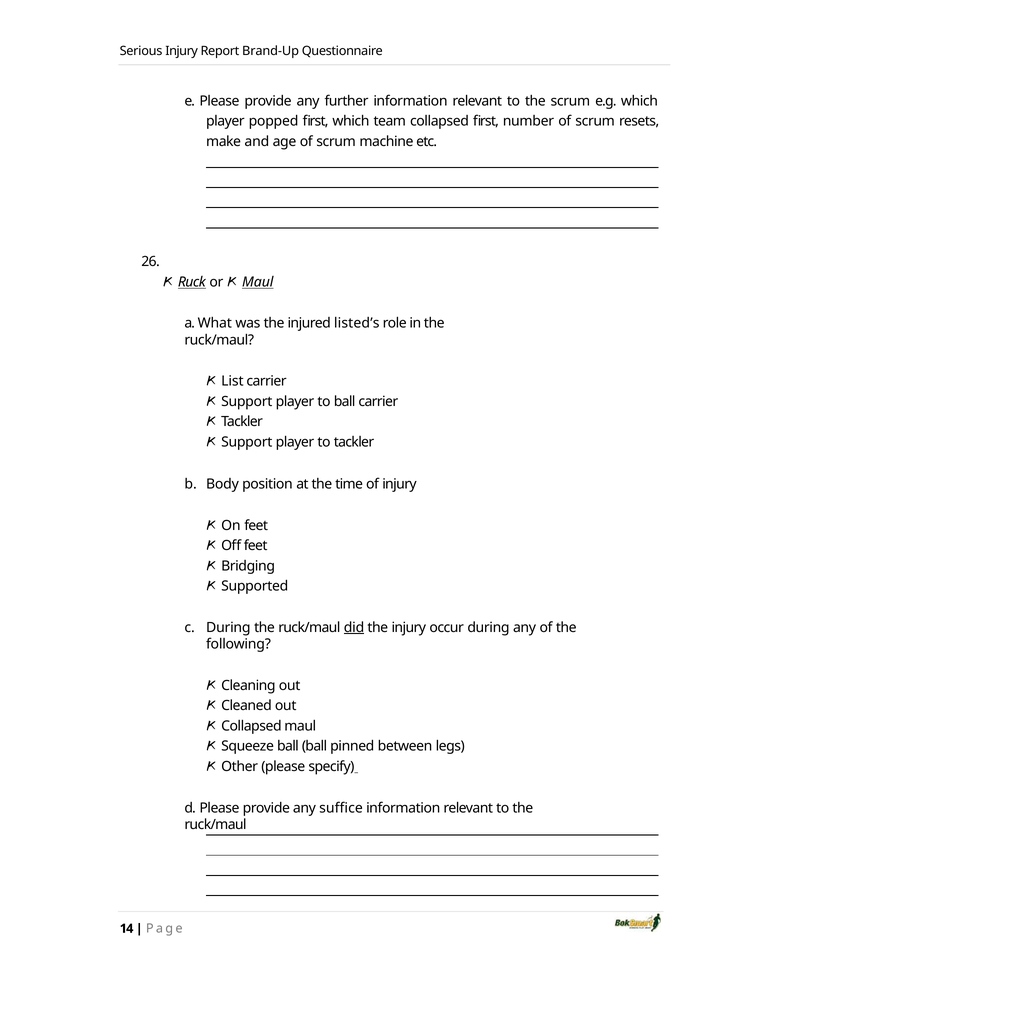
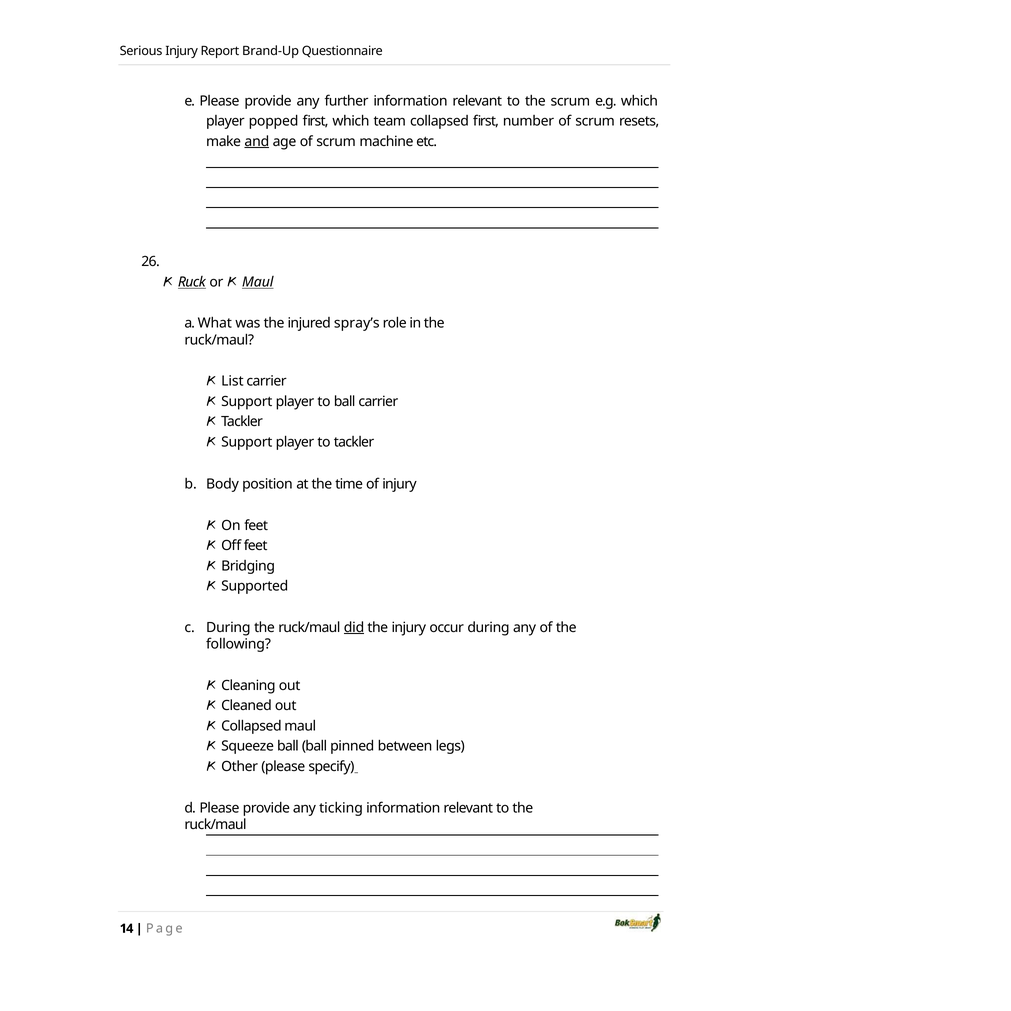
and underline: none -> present (257, 141)
listed’s: listed’s -> spray’s (357, 323)
suffice: suffice -> ticking (341, 808)
